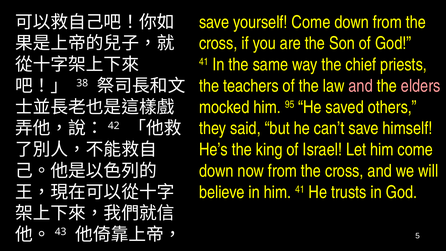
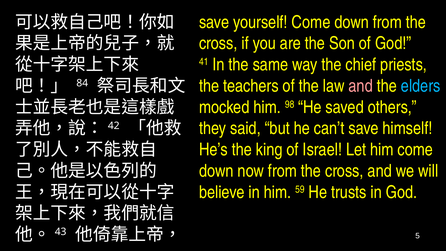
elders colour: pink -> light blue (421, 86)
38: 38 -> 84 (82, 83)
95: 95 -> 98 (290, 104)
him 41: 41 -> 59 (300, 189)
